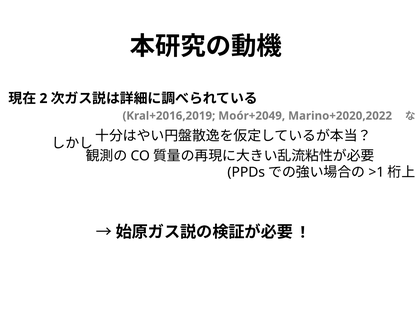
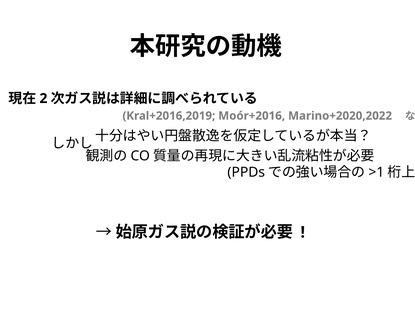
Moór+2049: Moór+2049 -> Moór+2016 (252, 116)
